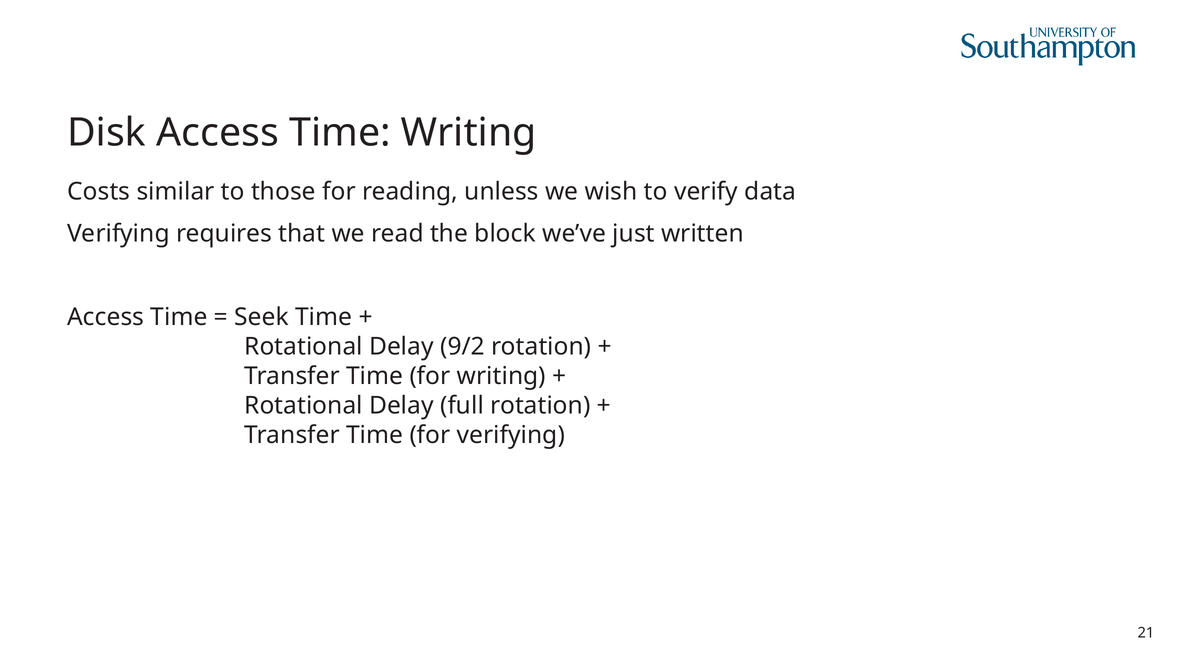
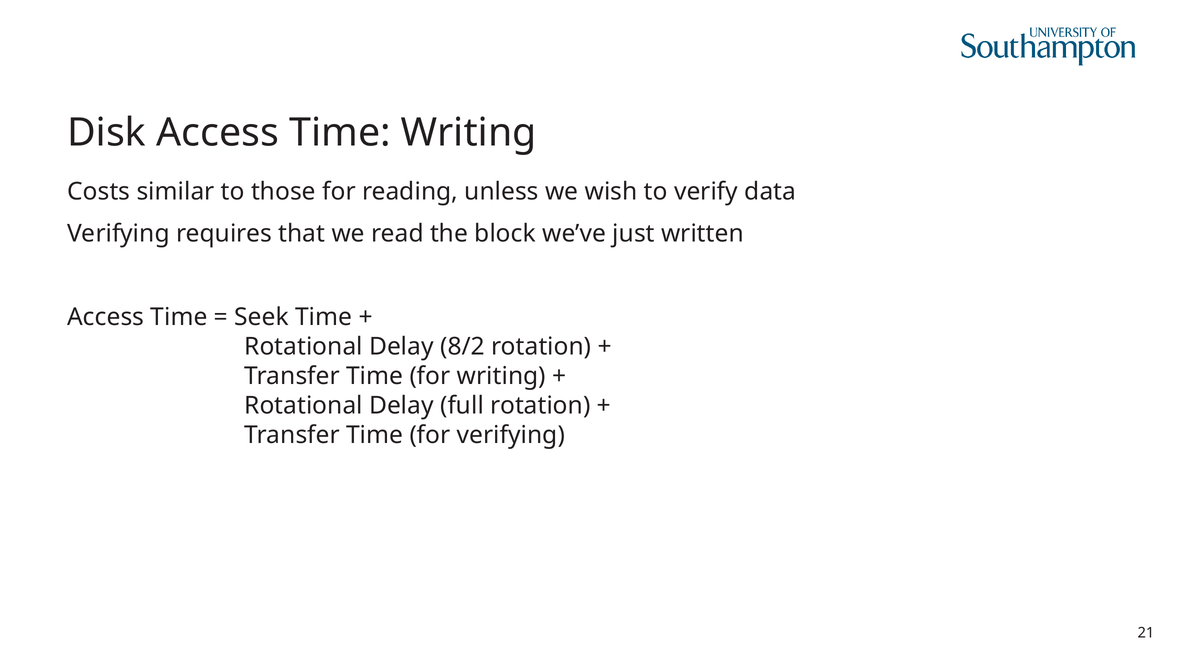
9/2: 9/2 -> 8/2 (463, 347)
